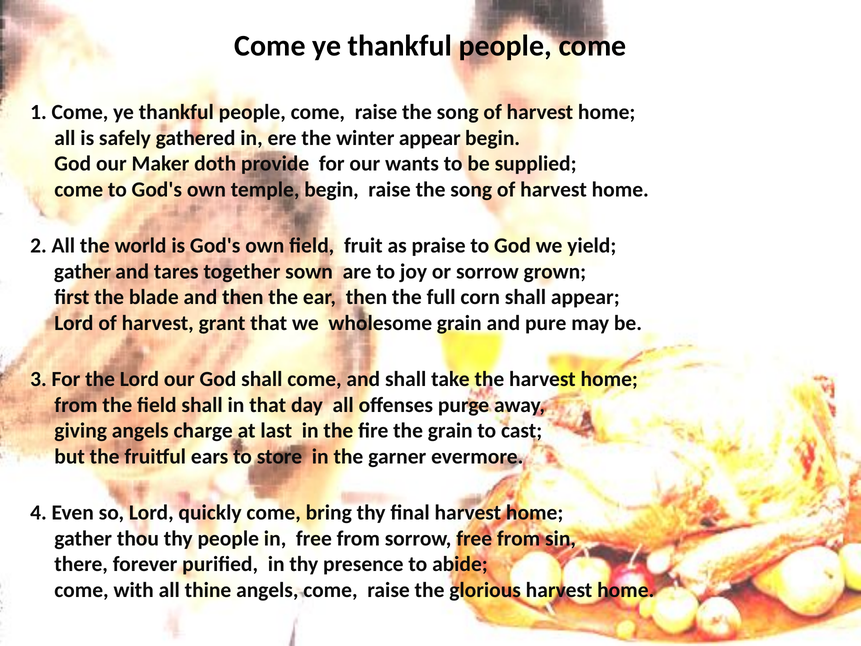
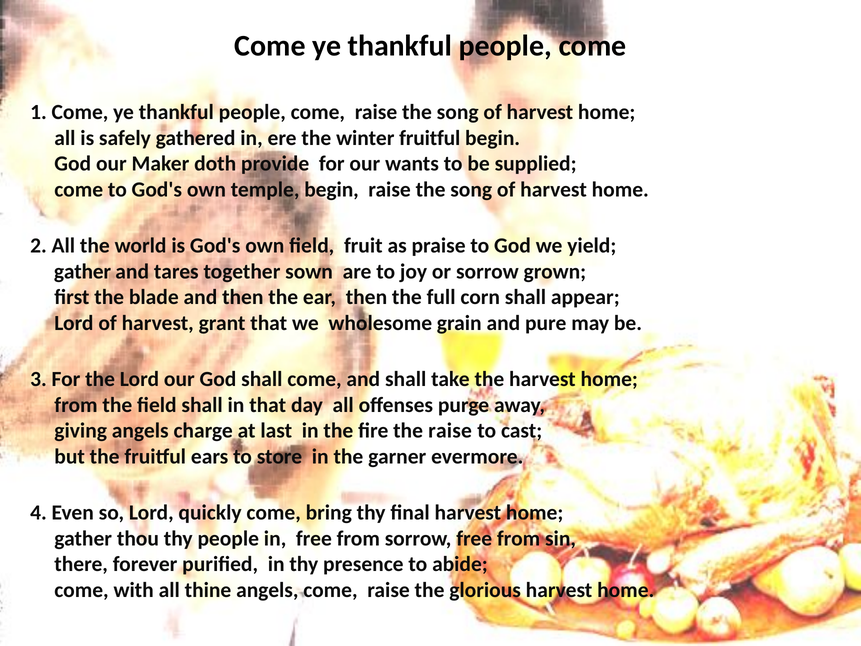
winter appear: appear -> fruitful (430, 138)
the grain: grain -> raise (450, 431)
